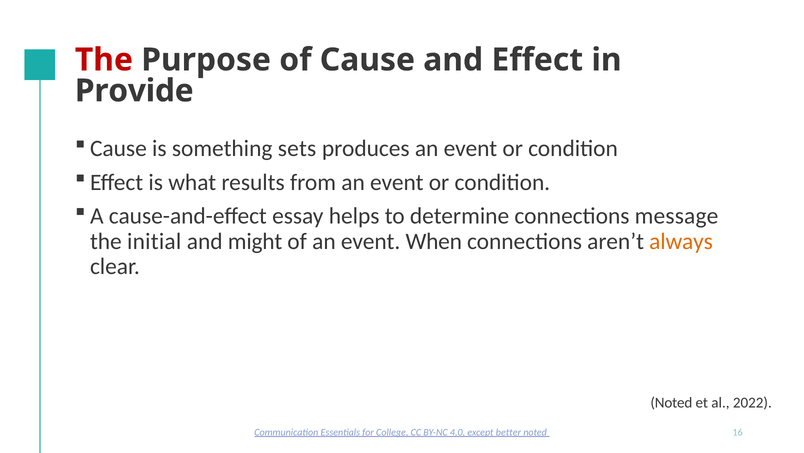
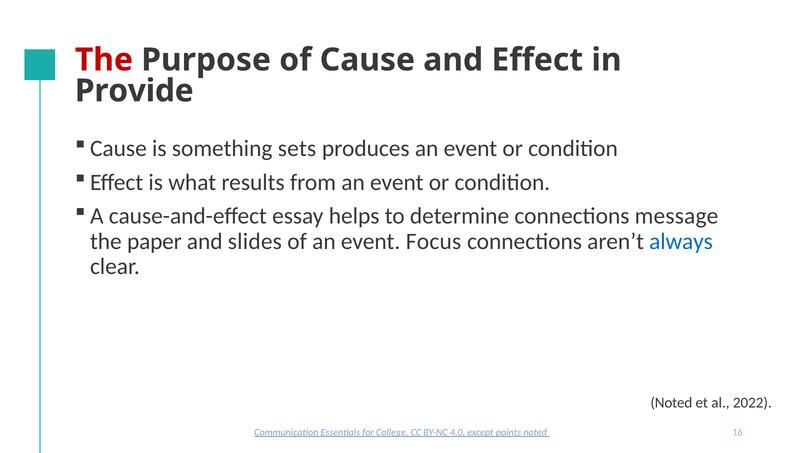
initial: initial -> paper (154, 241)
might: might -> slides (255, 241)
When: When -> Focus (434, 241)
always colour: orange -> blue (681, 241)
better: better -> points (508, 432)
